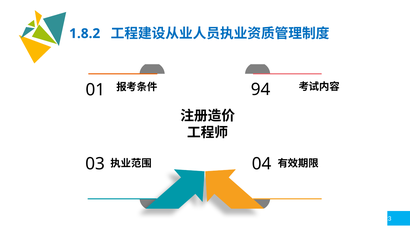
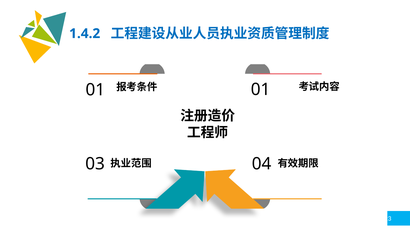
1.8.2: 1.8.2 -> 1.4.2 (85, 33)
01 94: 94 -> 01 (261, 89)
